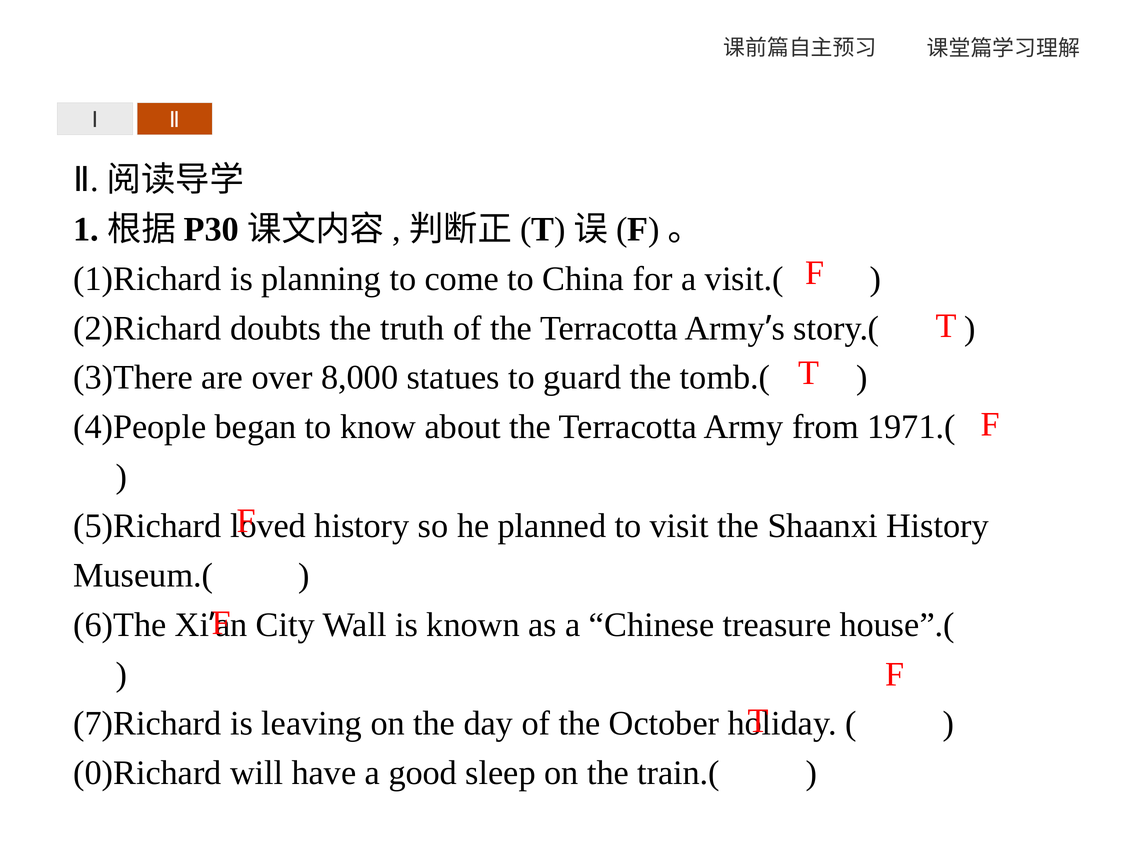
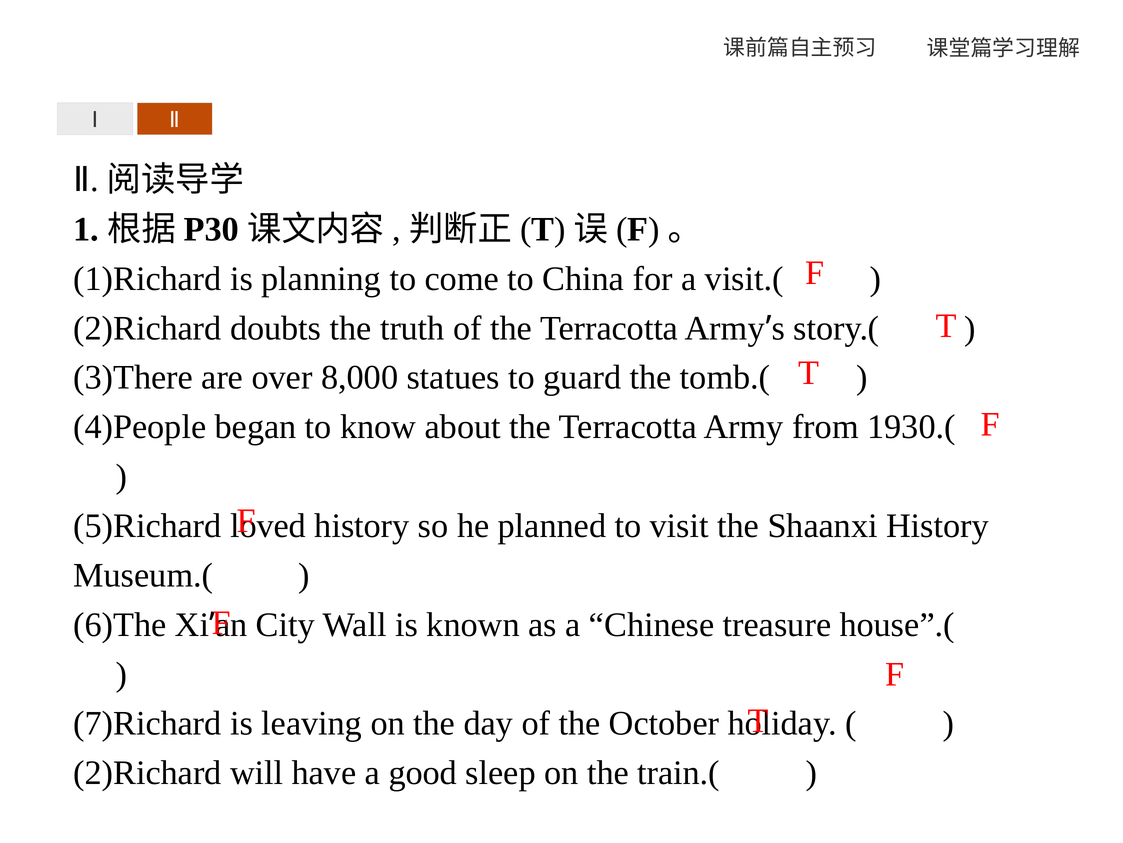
1971.(: 1971.( -> 1930.( (911, 427)
0)Richard: 0)Richard -> 2)Richard (147, 772)
